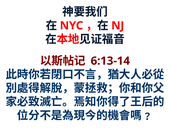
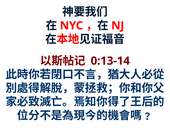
6:13-14: 6:13-14 -> 0:13-14 (110, 61)
